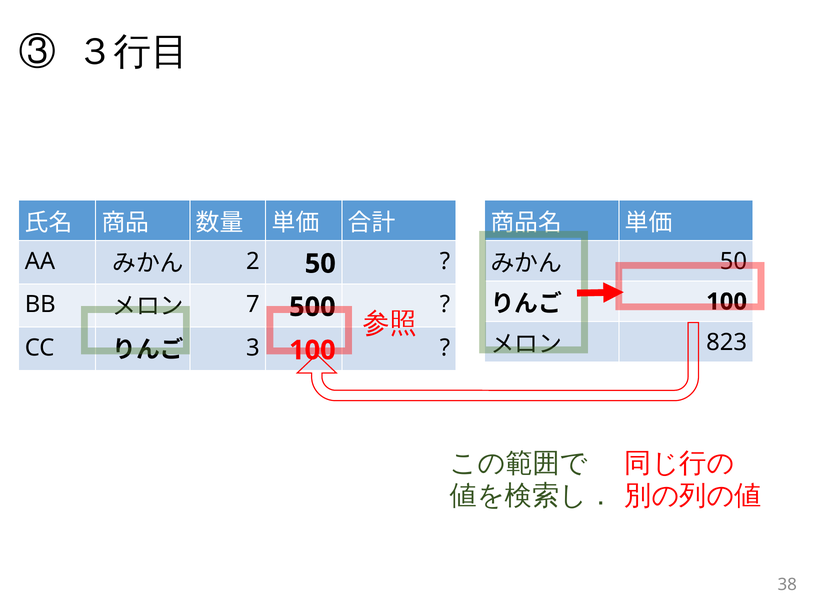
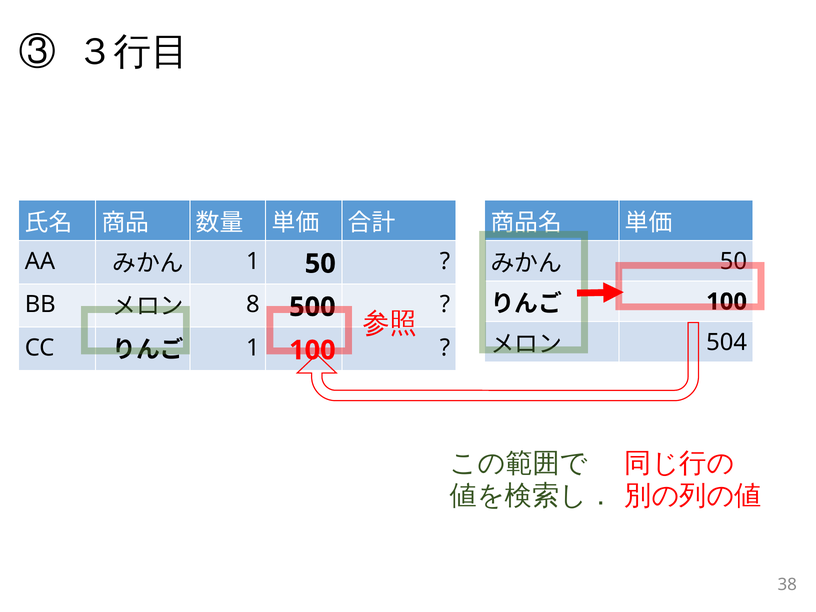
2: 2 -> 1 (253, 261)
7: 7 -> 8 (253, 304)
823: 823 -> 504 (727, 342)
3: 3 -> 1 (253, 348)
